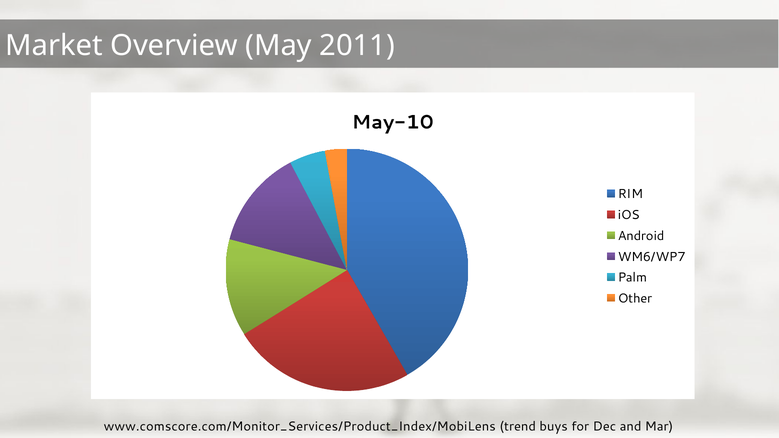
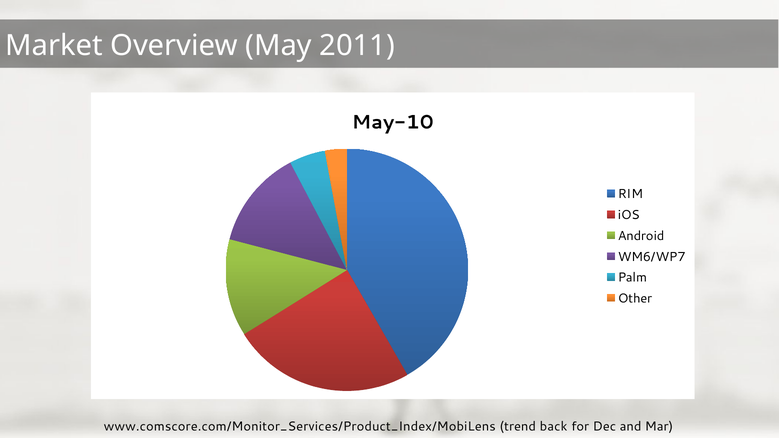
buys: buys -> back (554, 427)
